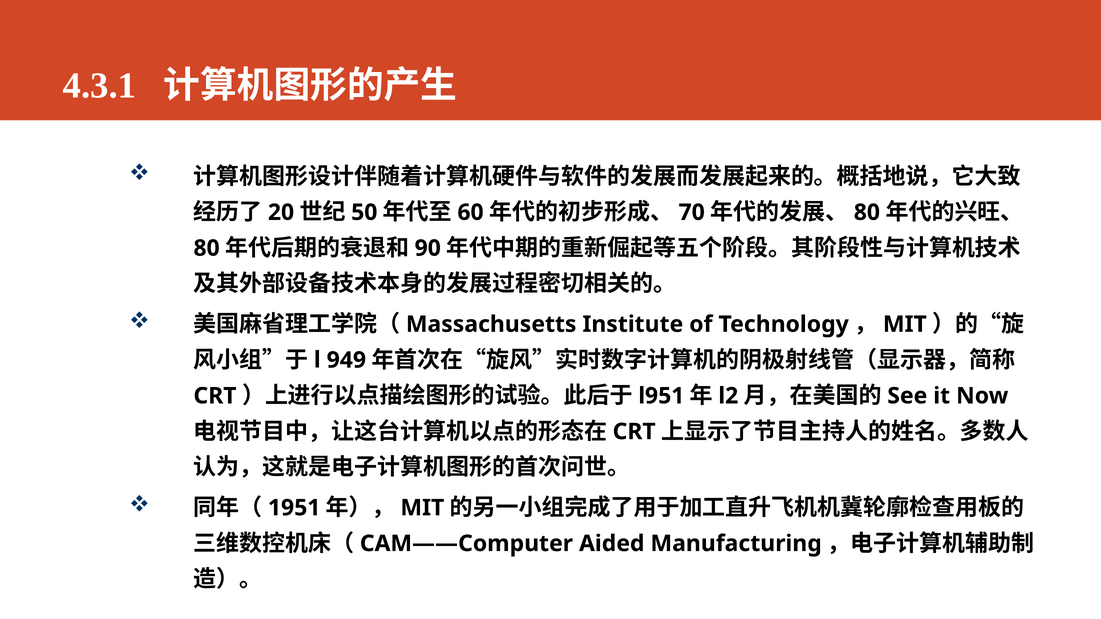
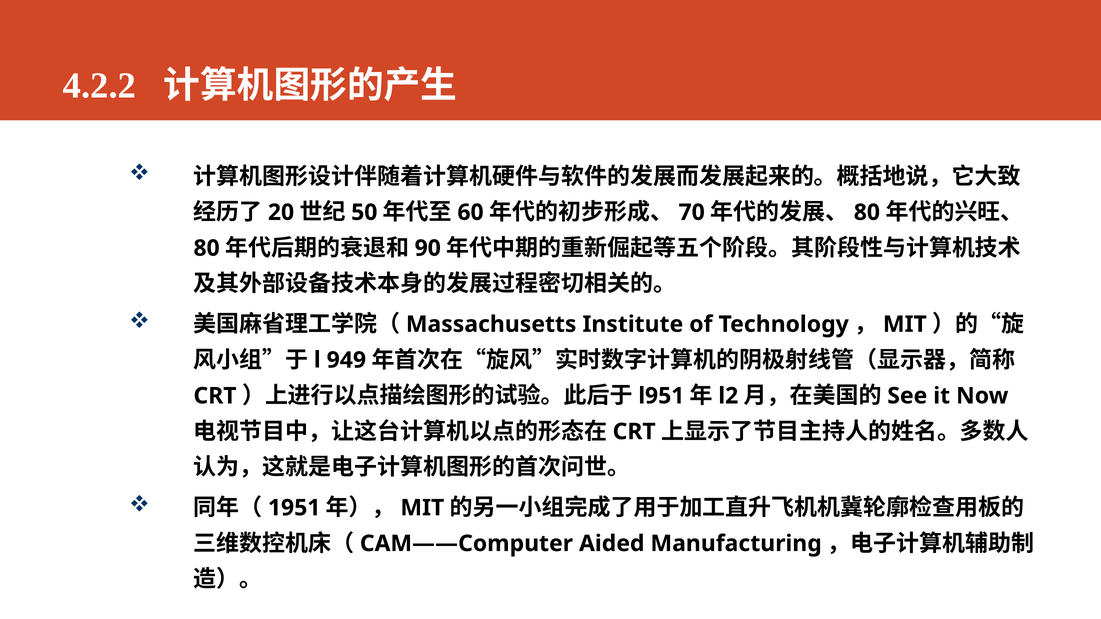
4.3.1: 4.3.1 -> 4.2.2 (100, 86)
